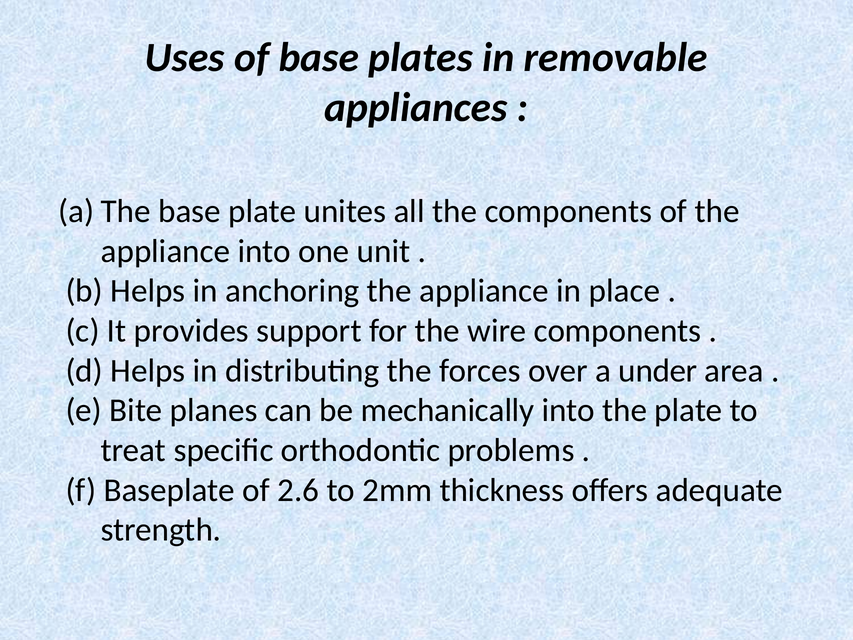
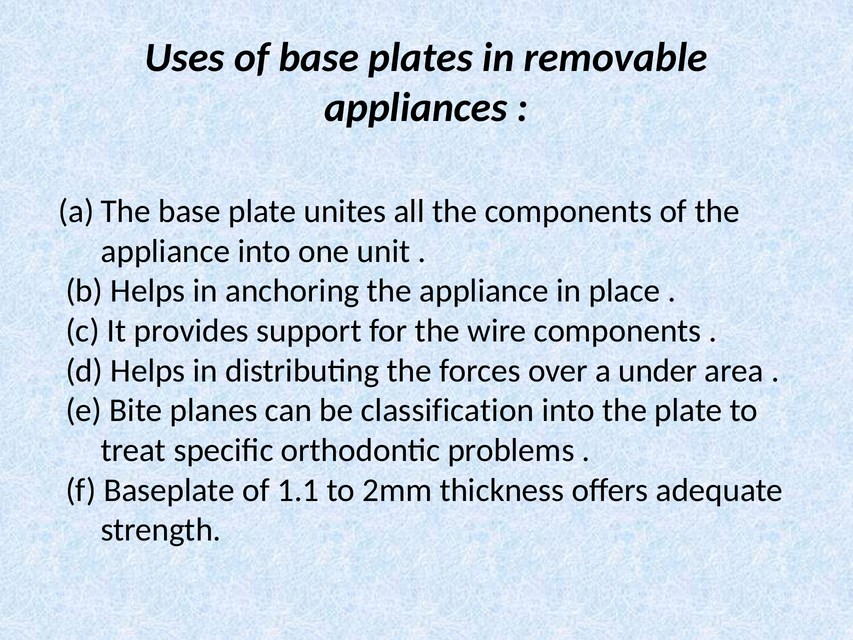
mechanically: mechanically -> classification (447, 410)
2.6: 2.6 -> 1.1 (298, 490)
